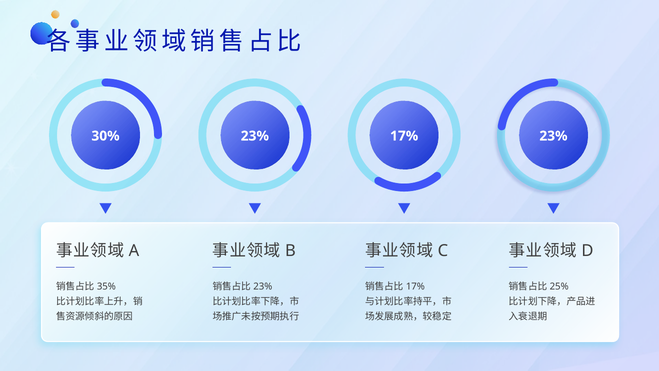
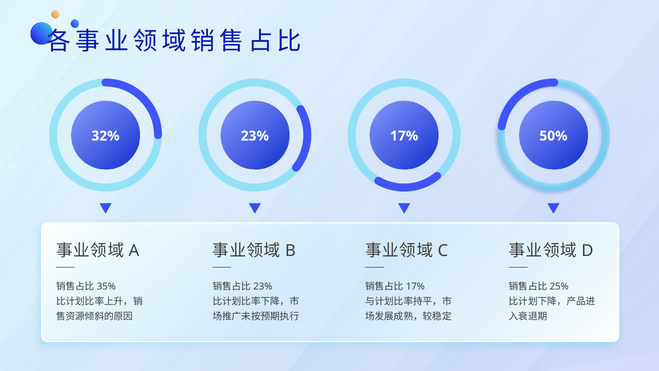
30%: 30% -> 32% (105, 136)
17% 23%: 23% -> 50% (553, 136)
